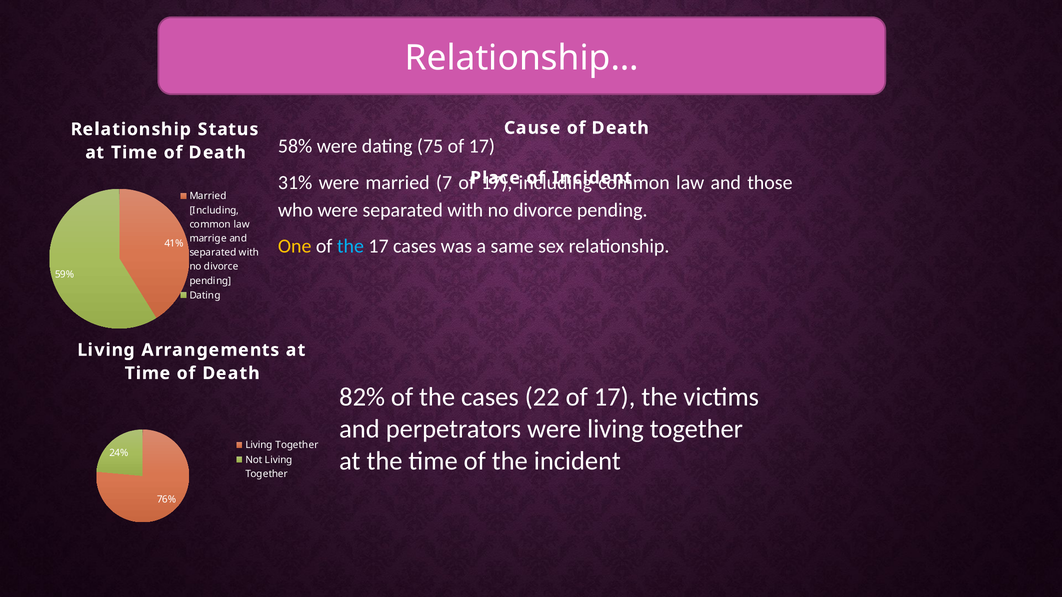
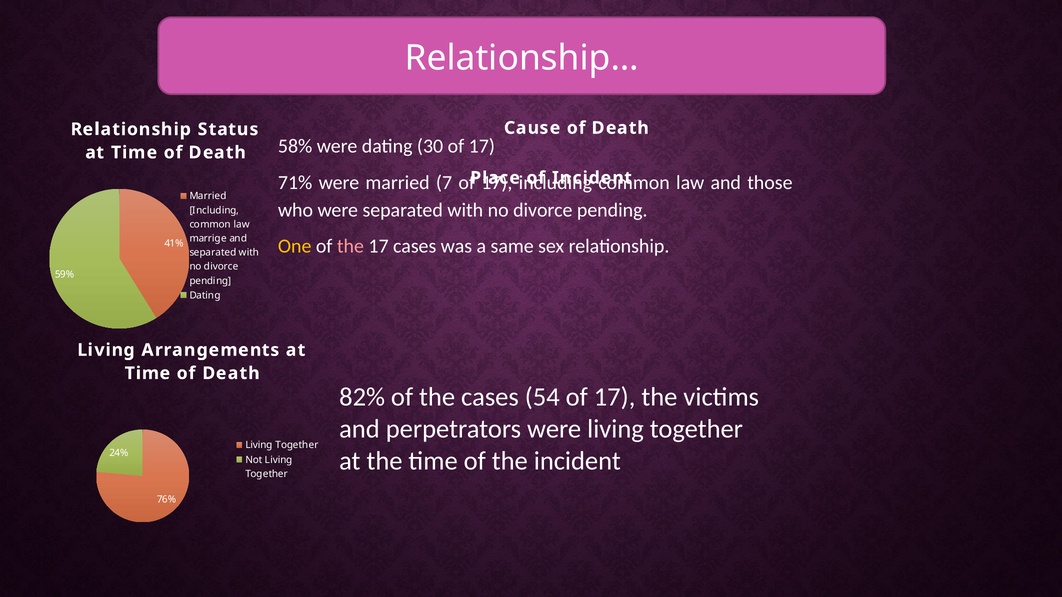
75: 75 -> 30 (430, 146)
31%: 31% -> 71% (295, 183)
the colour: light blue -> pink (350, 247)
22: 22 -> 54 (542, 397)
